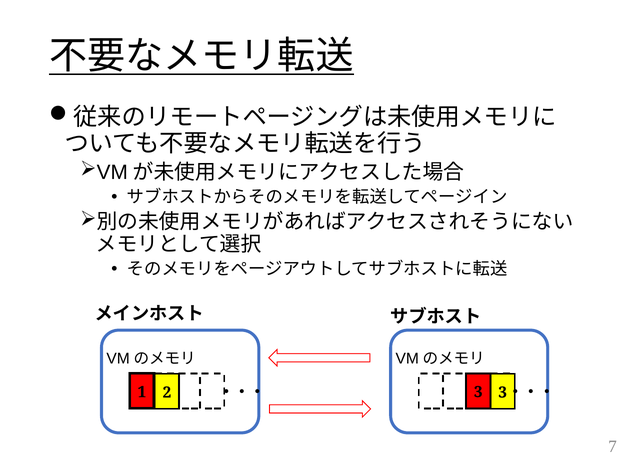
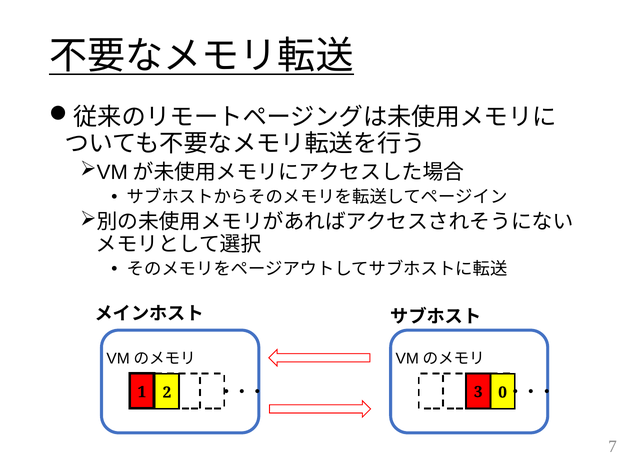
3 3: 3 -> 0 (503, 393)
